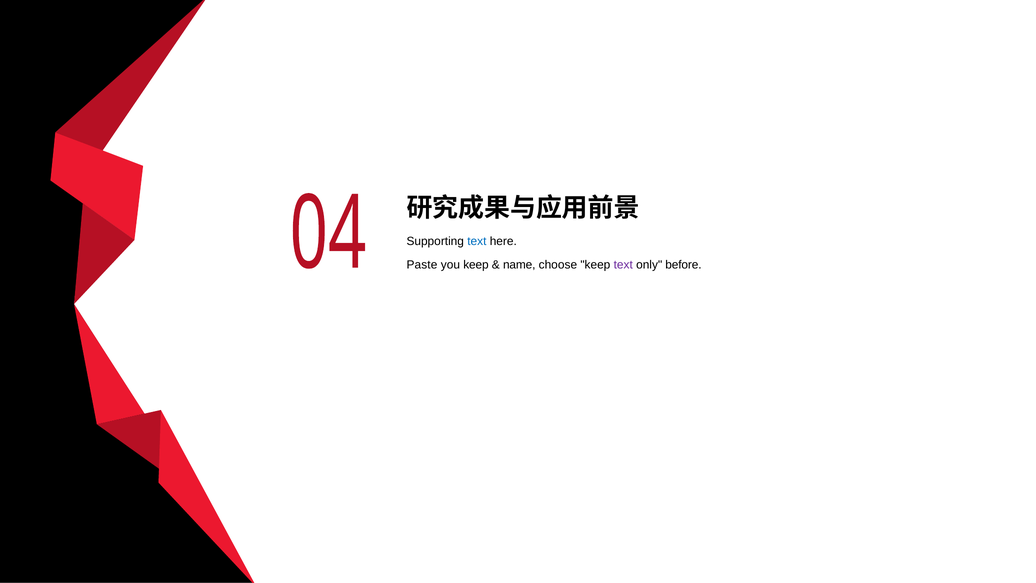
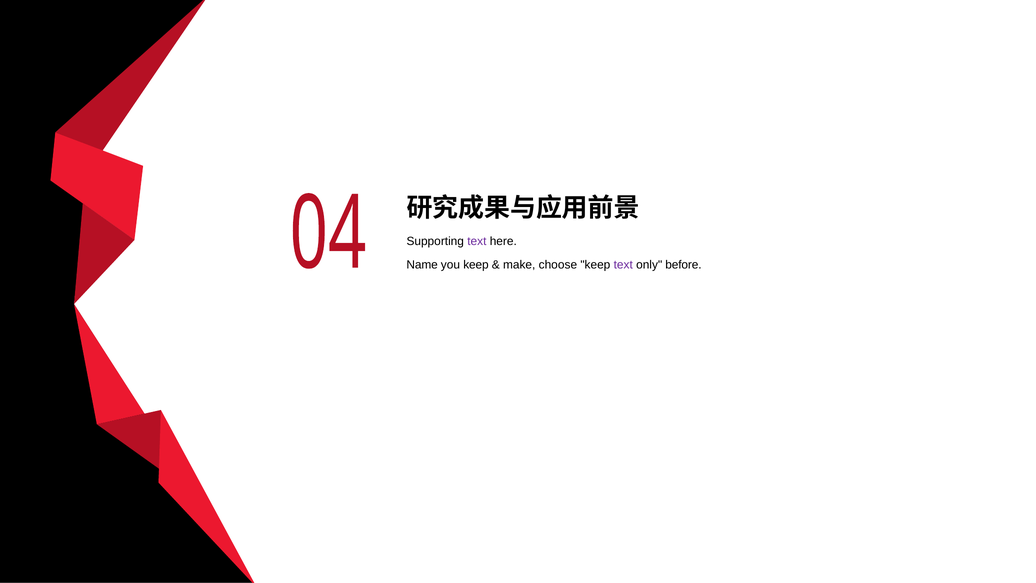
text colour: blue -> purple (477, 241)
Paste: Paste -> Name (422, 265)
name: name -> make (519, 265)
